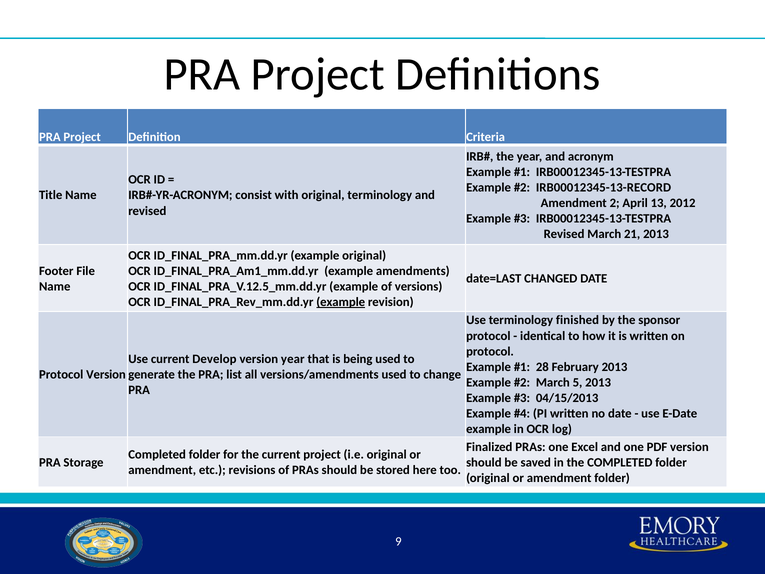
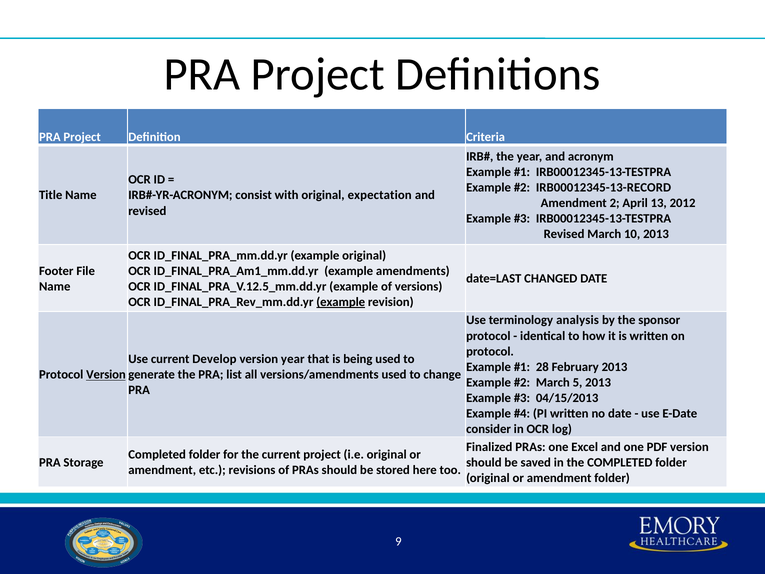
original terminology: terminology -> expectation (380, 195)
21: 21 -> 10 (632, 234)
finished: finished -> analysis (578, 320)
Version underline: none -> present (106, 375)
example: example -> consider (489, 429)
